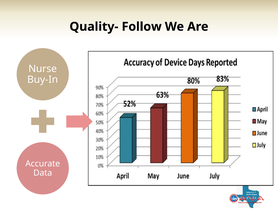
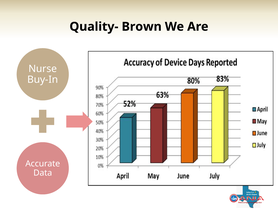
Follow: Follow -> Brown (142, 27)
